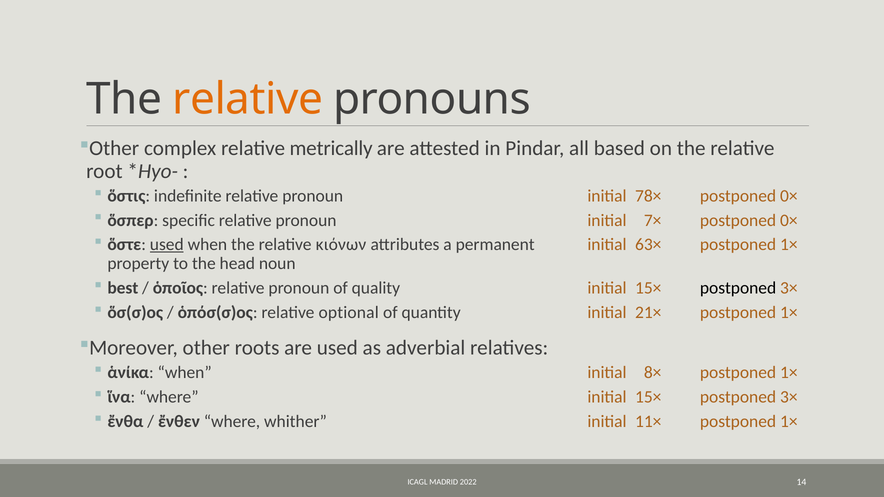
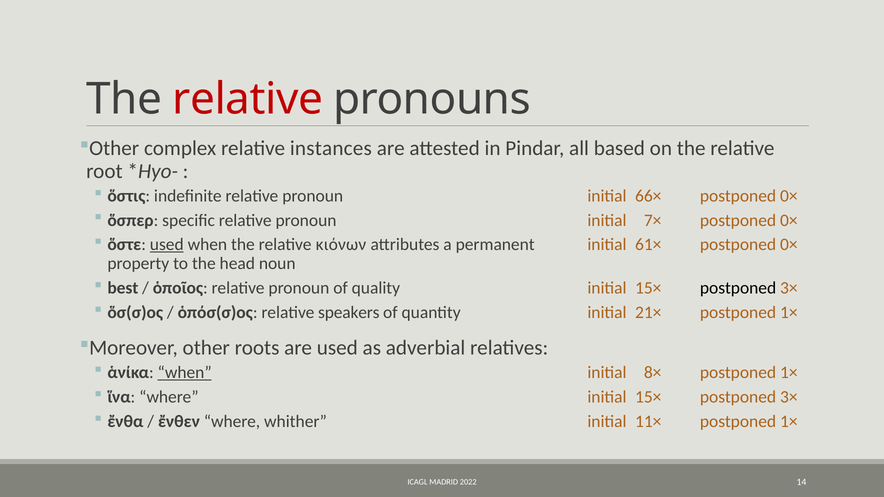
relative colour: orange -> red (248, 99)
metrically: metrically -> instances (331, 148)
78×: 78× -> 66× (648, 196)
63×: 63× -> 61× (648, 245)
1×: 1× -> 0× (789, 245)
optional: optional -> speakers (349, 313)
when underline: none -> present (185, 373)
